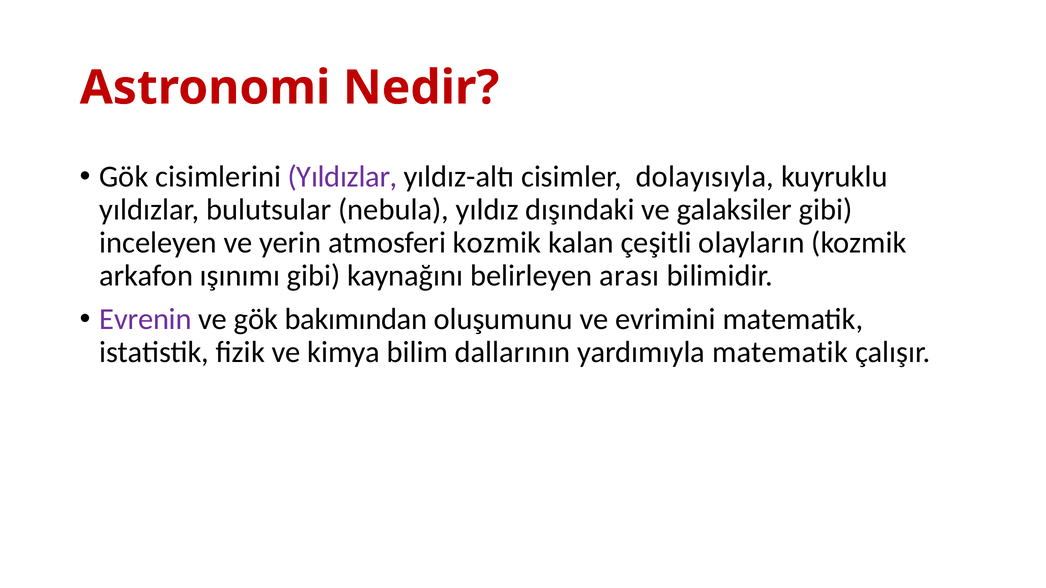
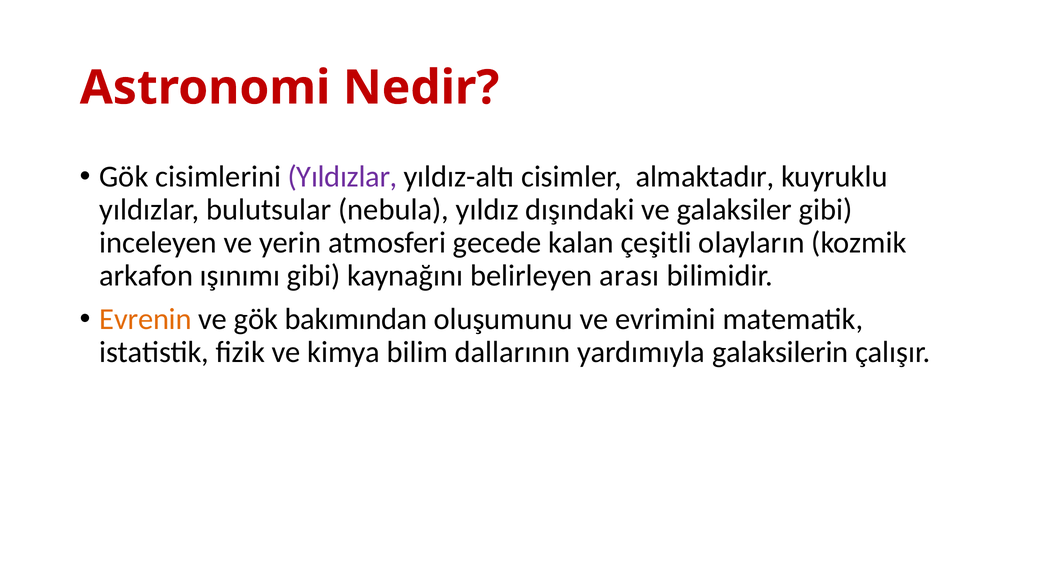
dolayısıyla: dolayısıyla -> almaktadır (705, 177)
atmosferi kozmik: kozmik -> gecede (497, 243)
Evrenin colour: purple -> orange (146, 320)
yardımıyla matematik: matematik -> galaksilerin (780, 353)
